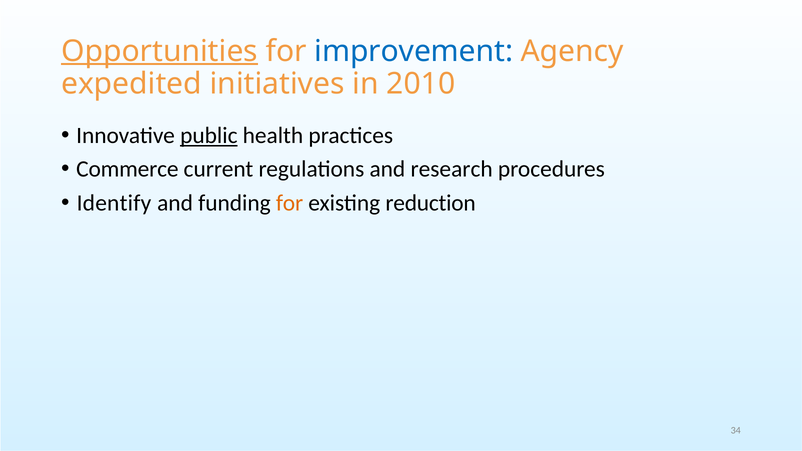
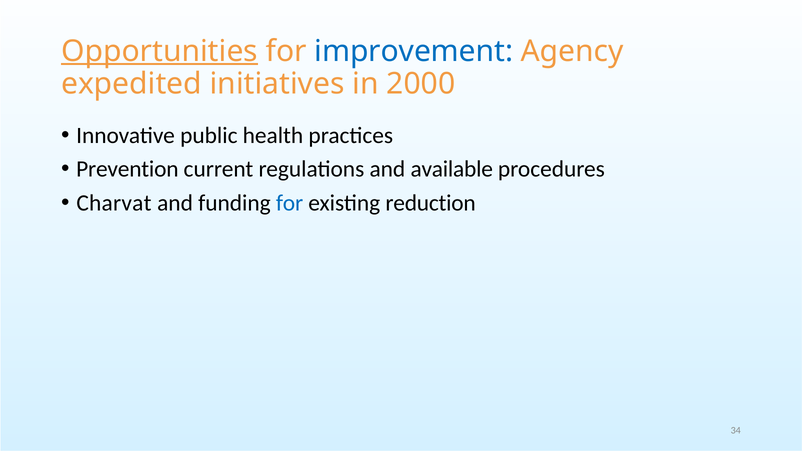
2010: 2010 -> 2000 (421, 84)
public underline: present -> none (209, 136)
Commerce: Commerce -> Prevention (127, 169)
research: research -> available (452, 169)
Identify: Identify -> Charvat (114, 203)
for colour: orange -> blue (290, 203)
